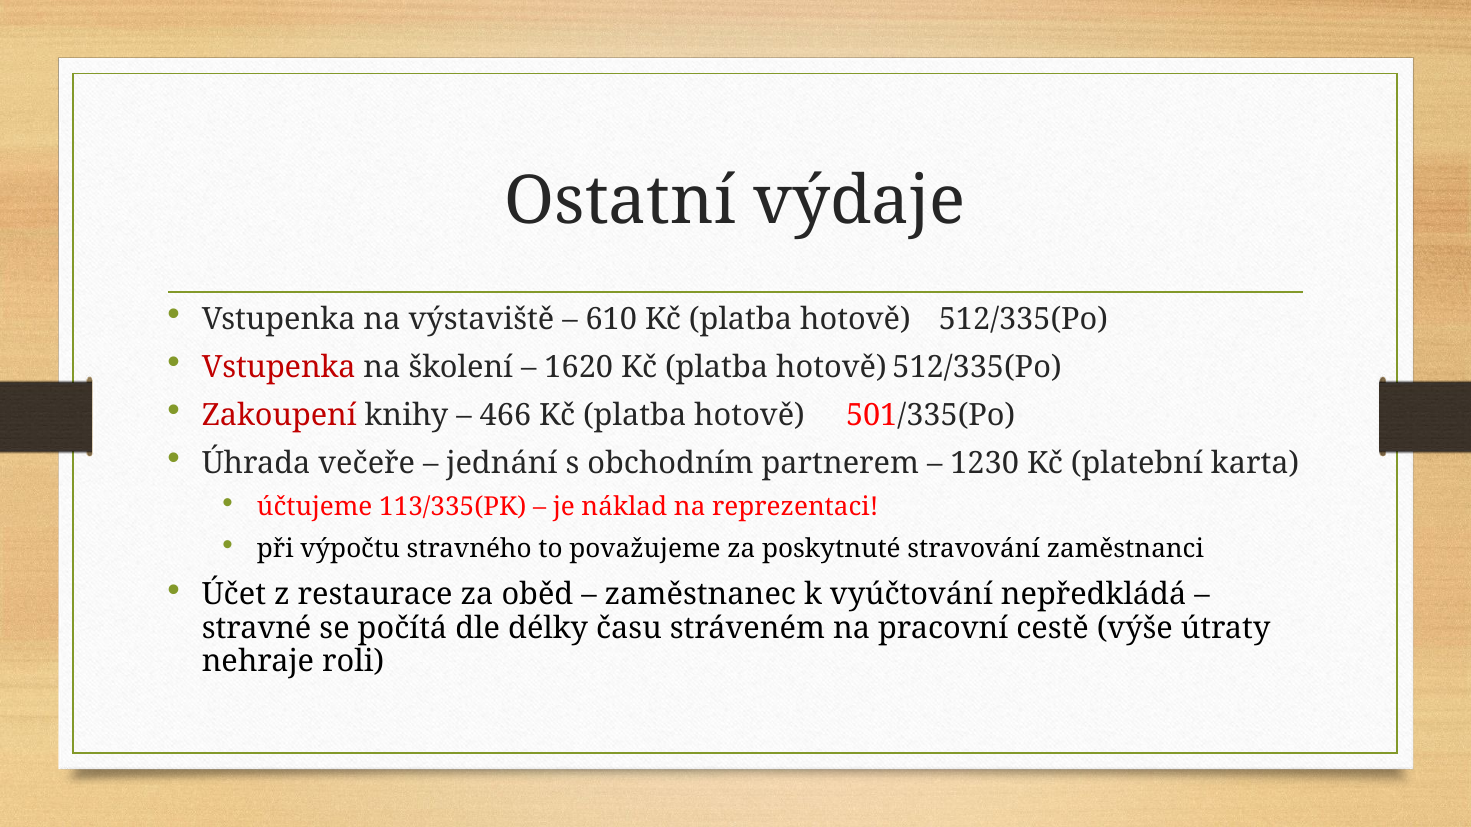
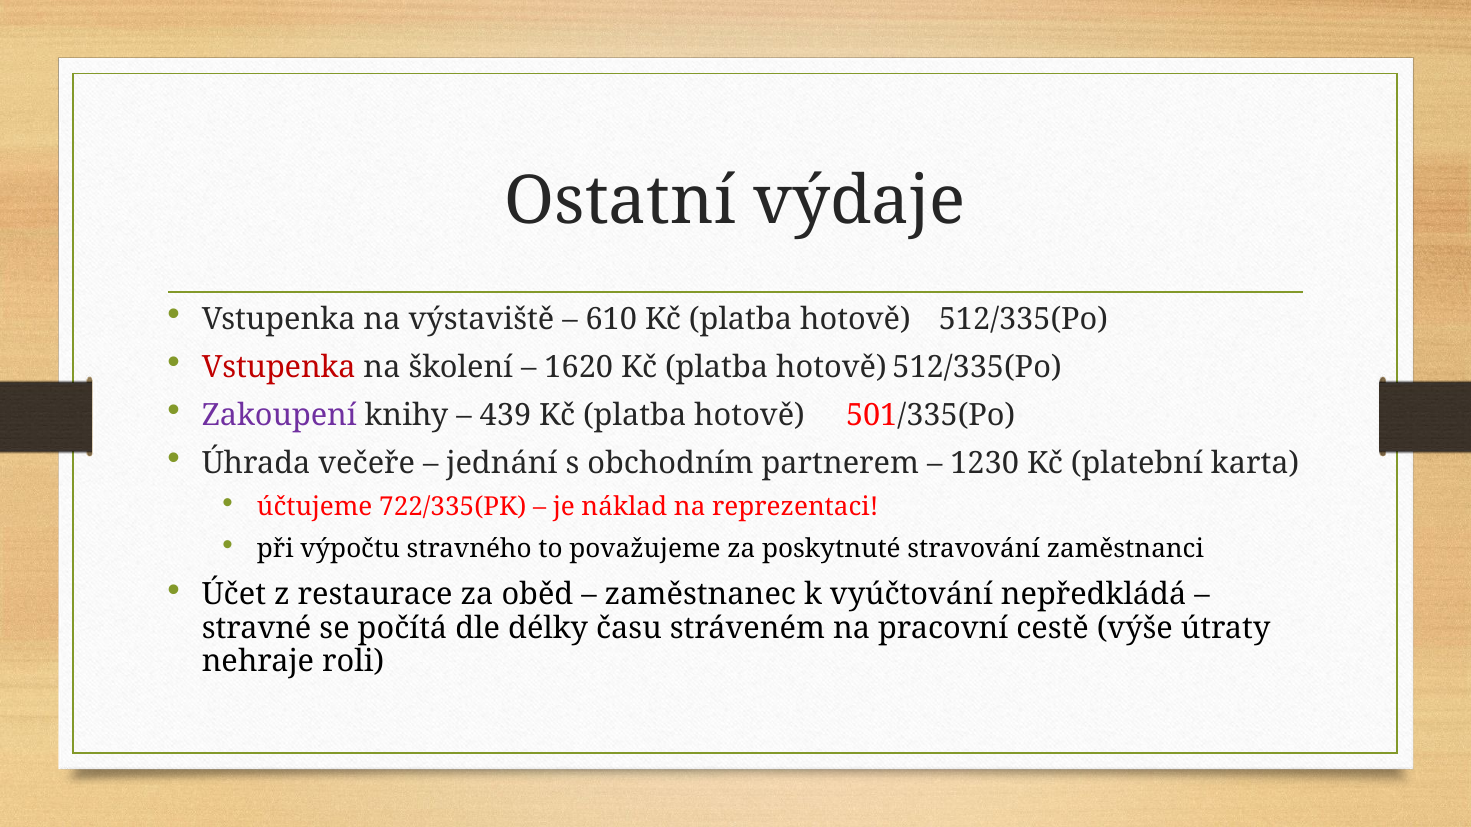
Zakoupení colour: red -> purple (279, 416)
466: 466 -> 439 (505, 416)
113/335(PK: 113/335(PK -> 722/335(PK (453, 507)
